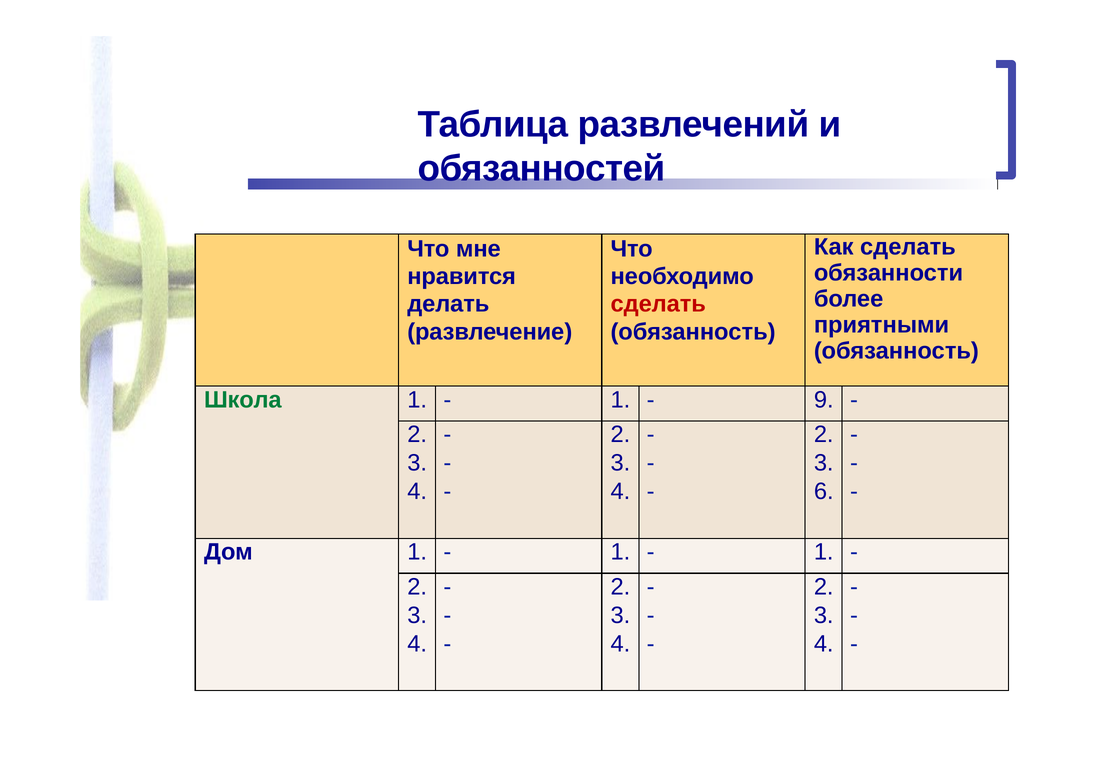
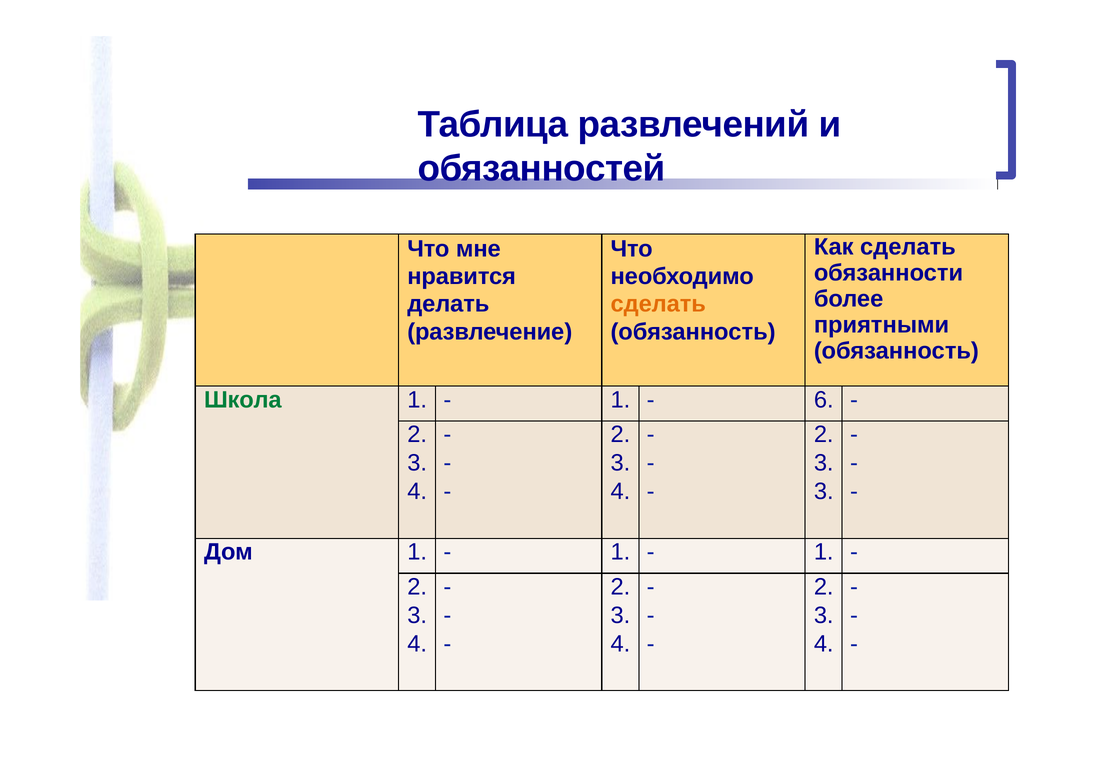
сделать colour: red -> orange (658, 304)
9: 9 -> 6 (824, 400)
6: 6 -> 3 (824, 492)
